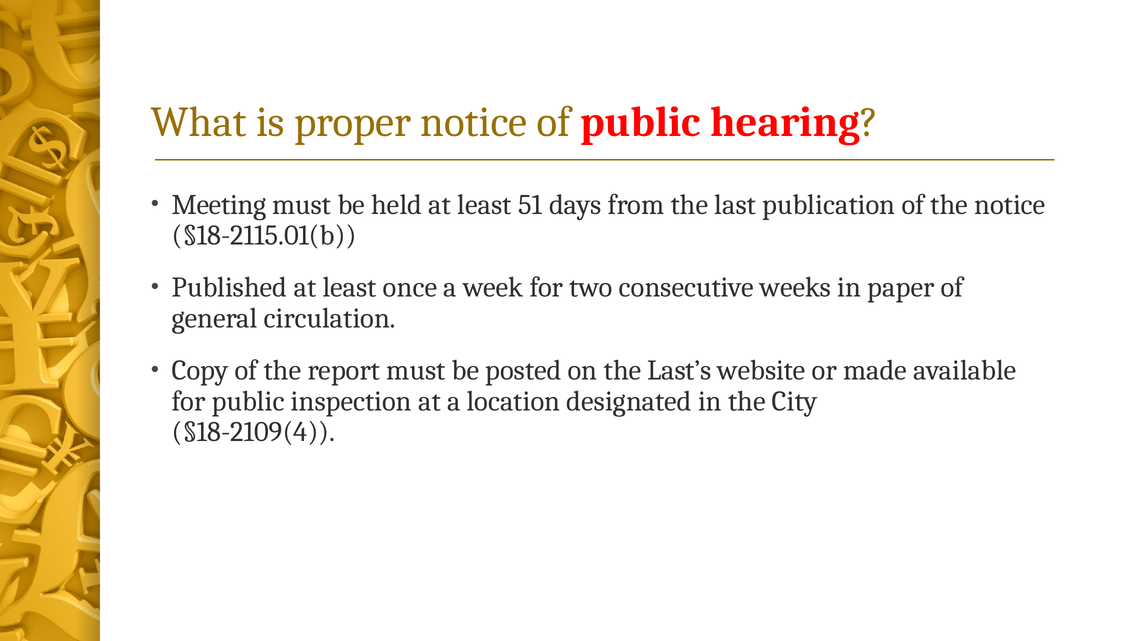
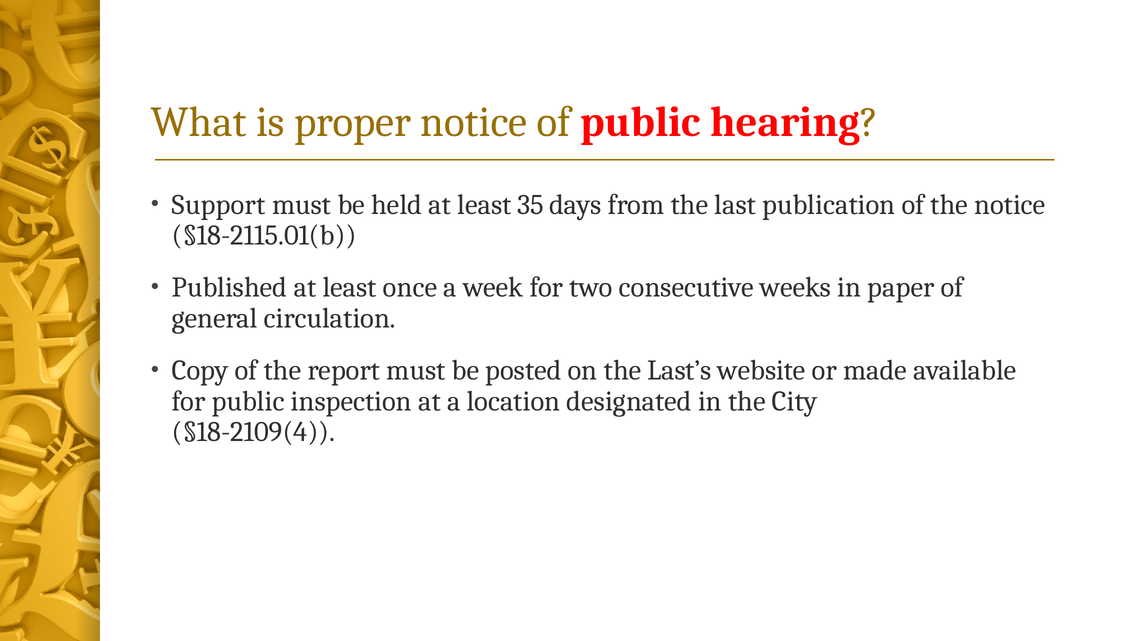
Meeting: Meeting -> Support (219, 205)
51: 51 -> 35 (530, 205)
